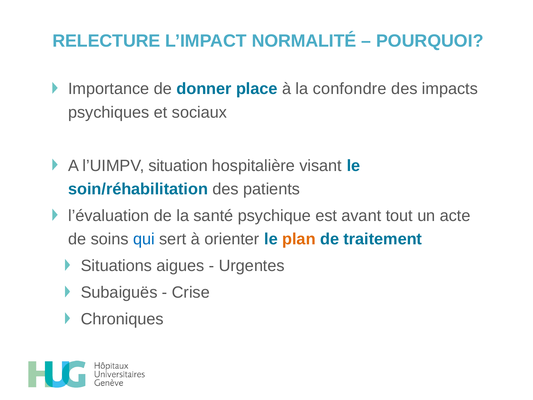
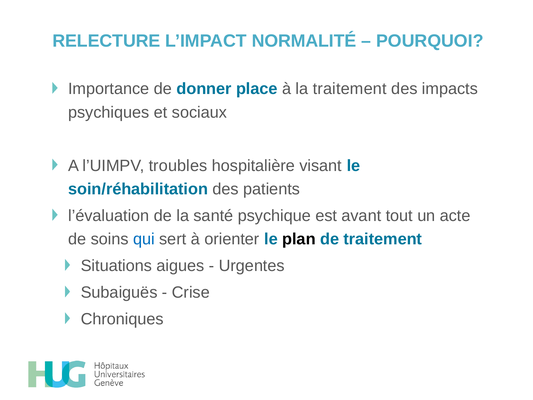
la confondre: confondre -> traitement (350, 89)
situation: situation -> troubles (178, 166)
plan colour: orange -> black (299, 239)
